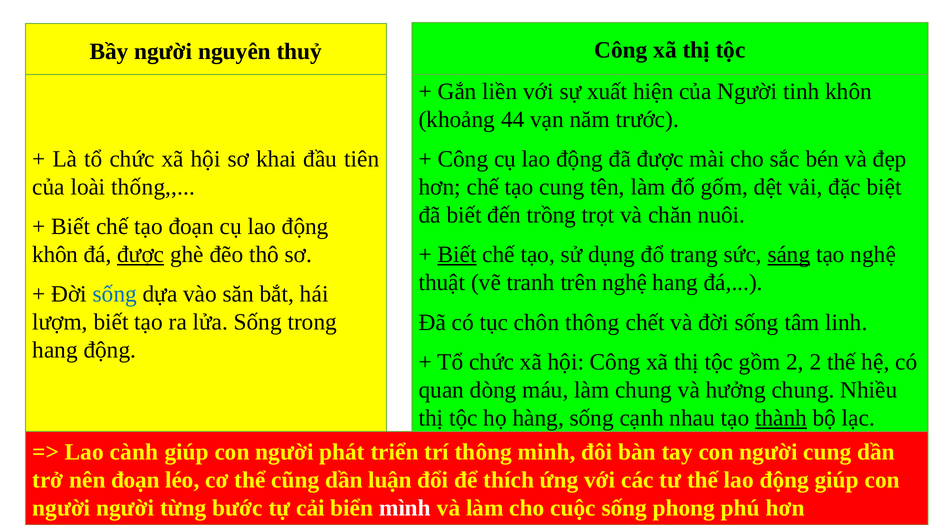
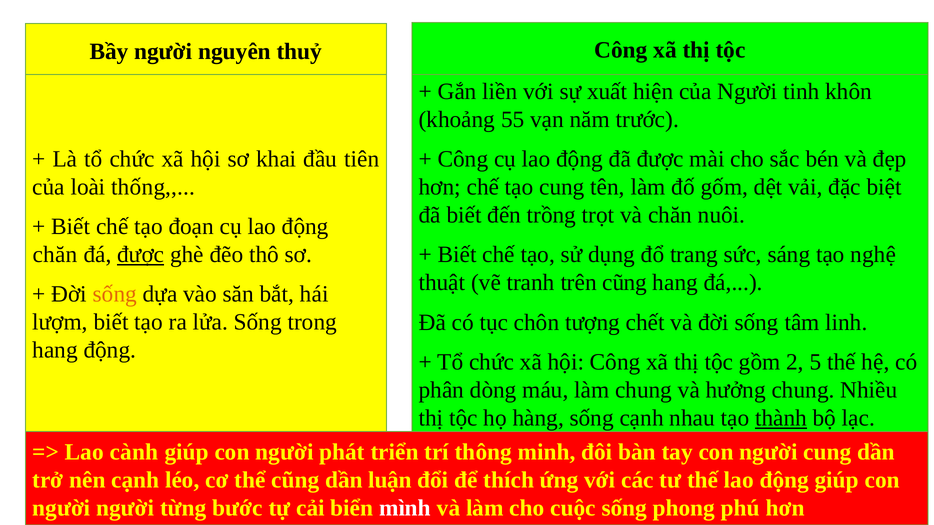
44: 44 -> 55 (513, 119)
khôn: khôn -> chăn (55, 255)
Biết underline: present -> none (457, 255)
sáng underline: present -> none (789, 255)
trên nghệ: nghệ -> cũng (625, 283)
sống colour: blue -> orange (115, 294)
chôn thông: thông -> tượng (593, 323)
2 2: 2 -> 5 (816, 362)
quan: quan -> phân (441, 390)
nên đoạn: đoạn -> cạnh (135, 480)
